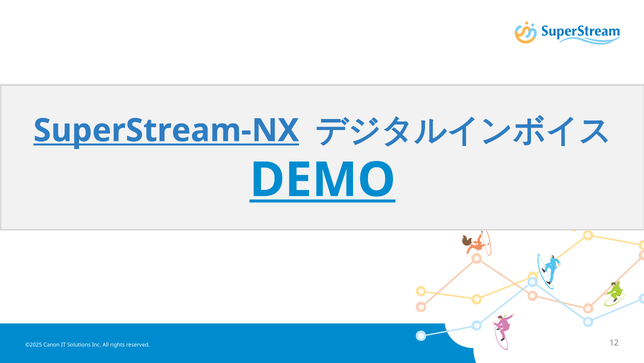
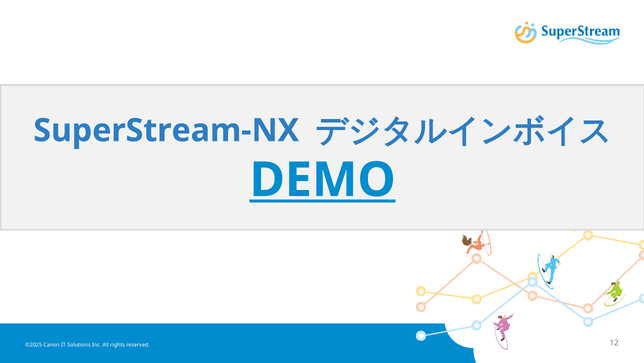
SuperStream-NX underline: present -> none (166, 130)
